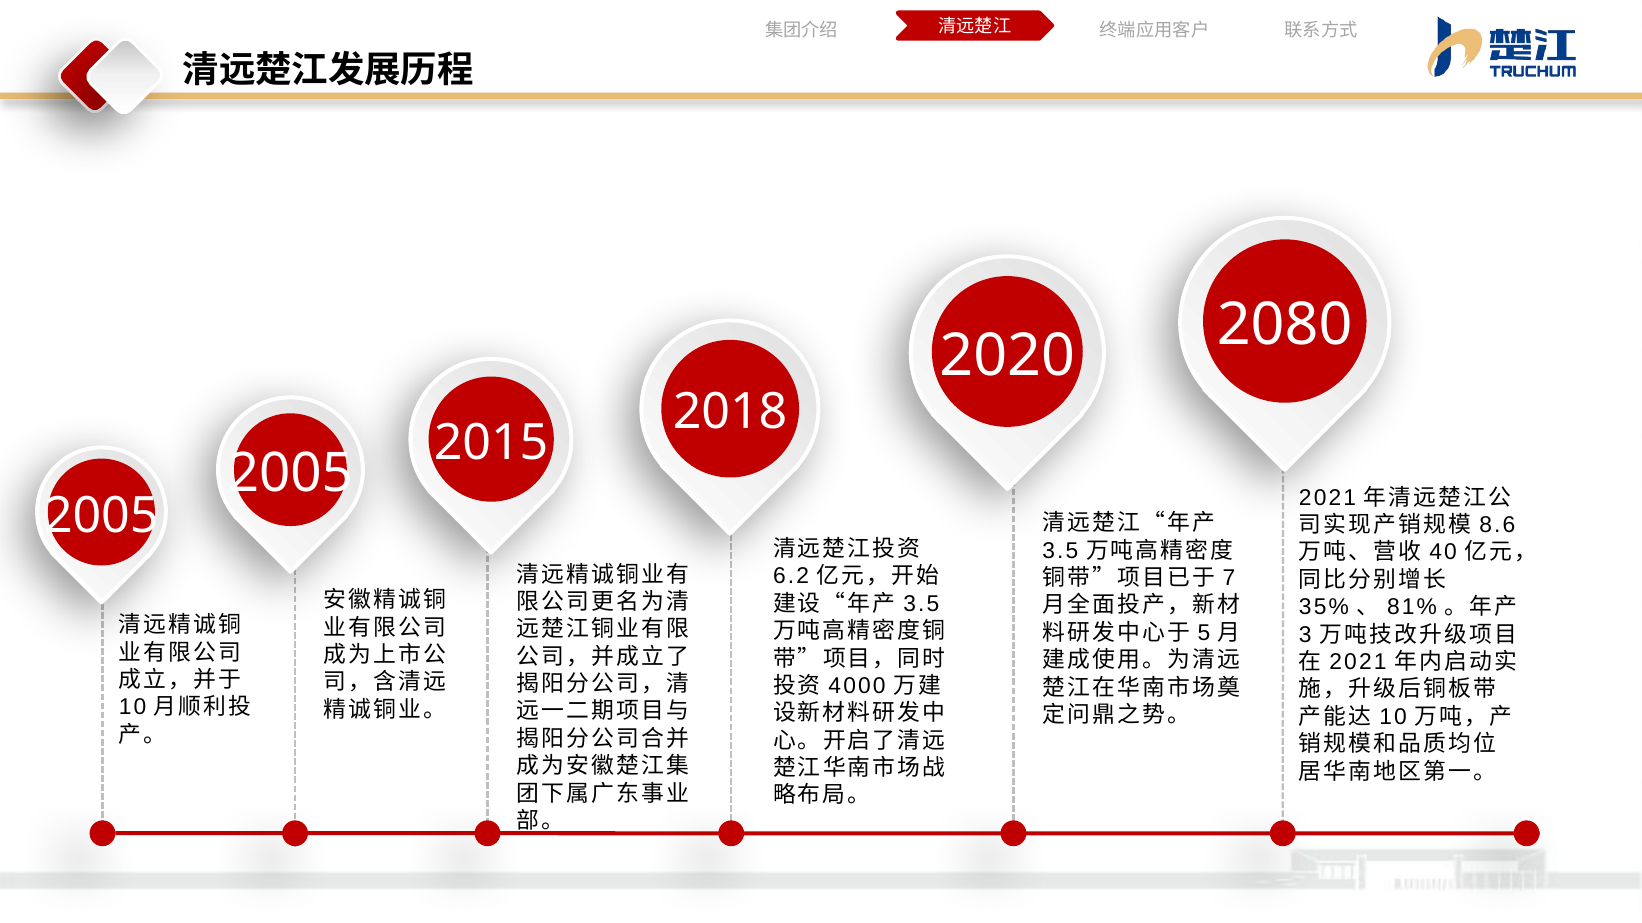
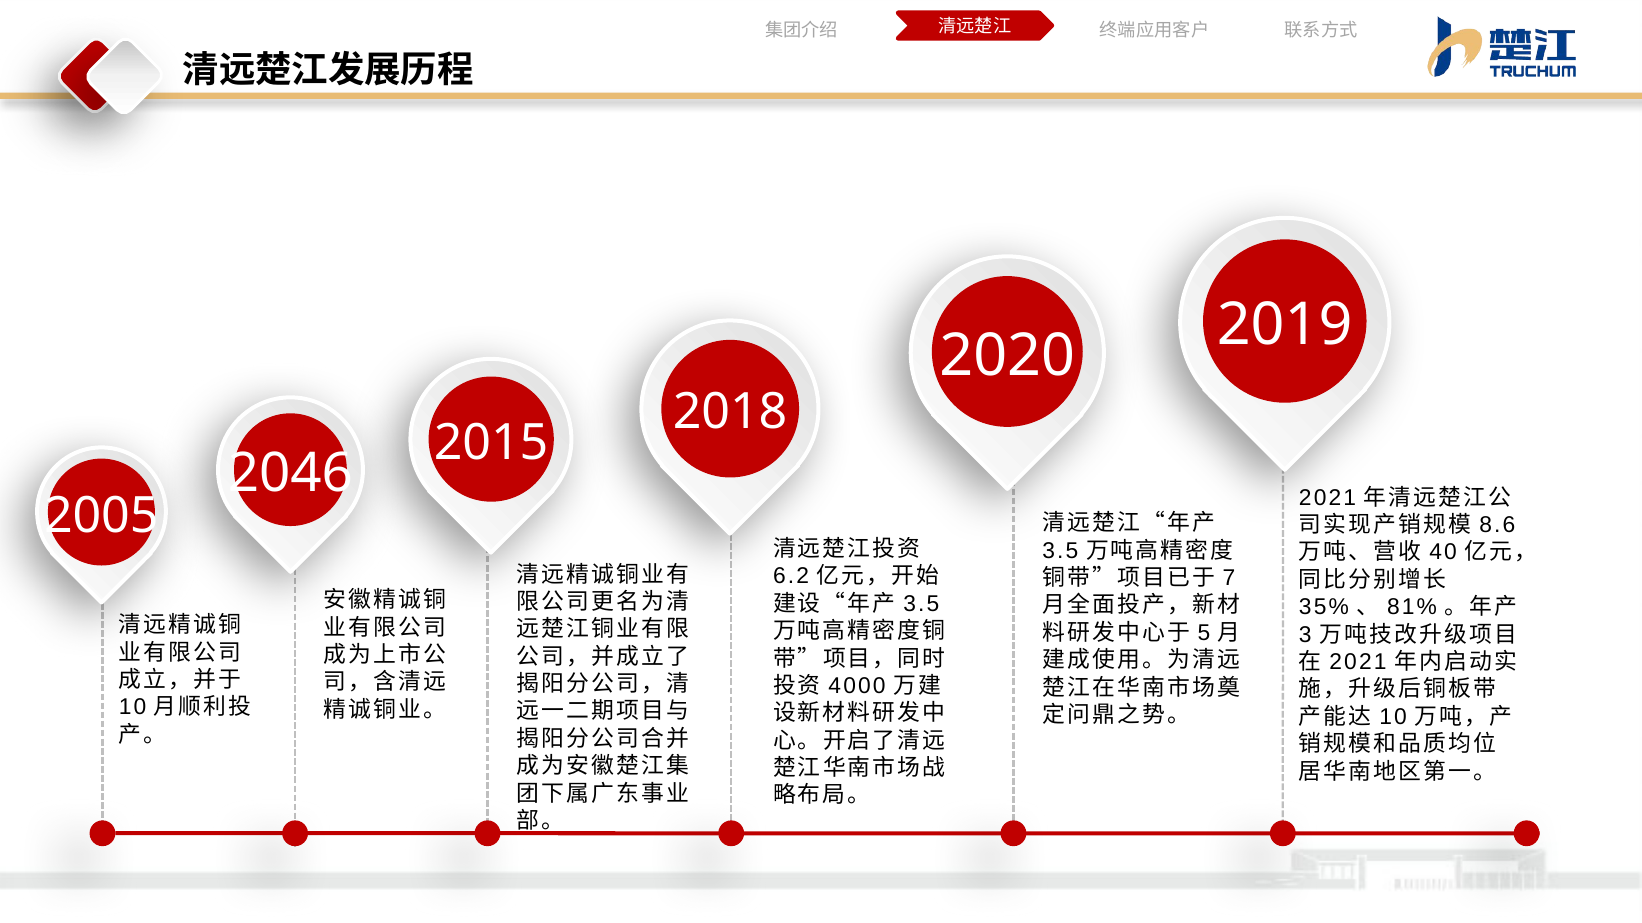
2080: 2080 -> 2019 (1285, 325)
2005: 2005 -> 2046 (290, 474)
